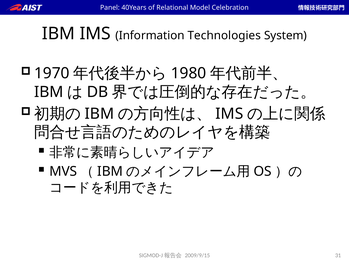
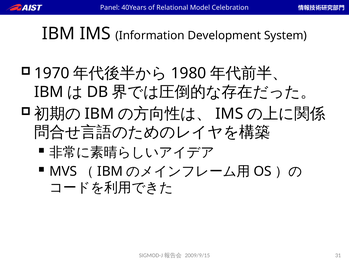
Technologies: Technologies -> Development (224, 35)
